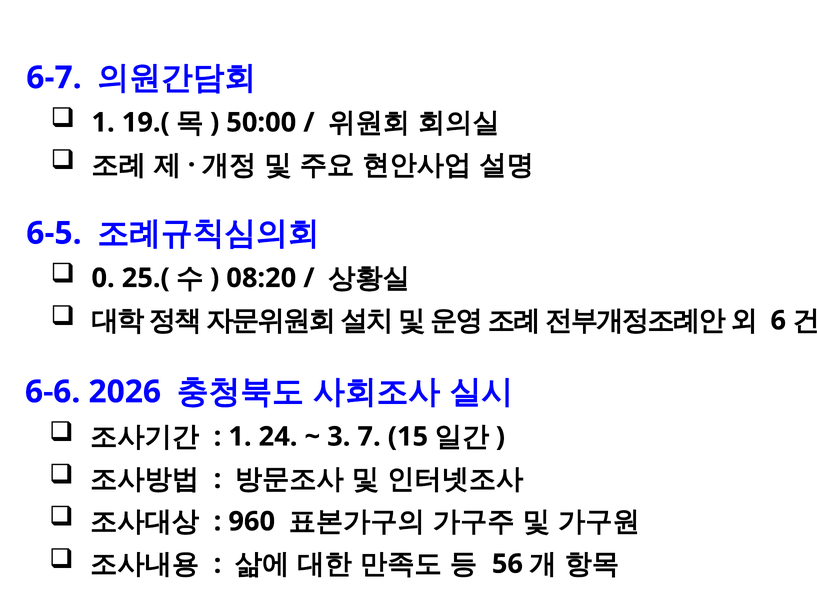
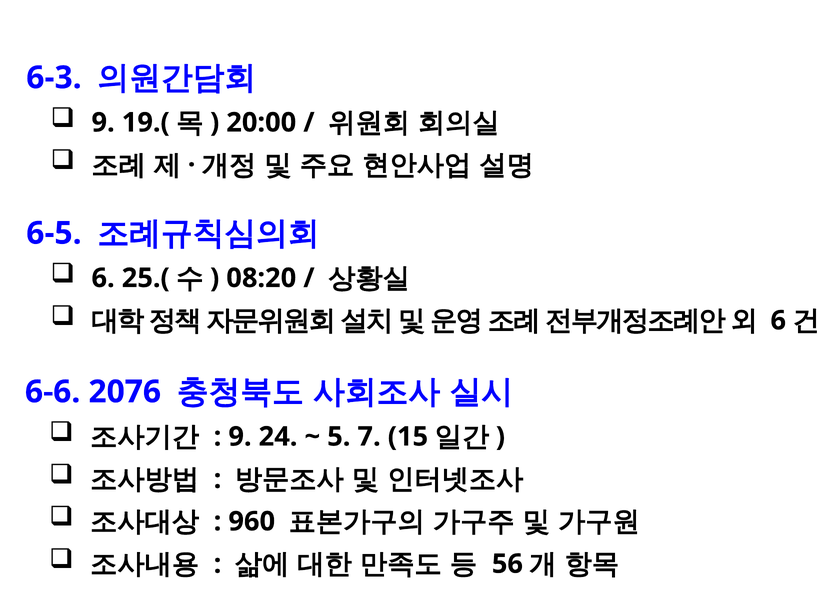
6-7: 6-7 -> 6-3 (54, 78)
1: 1 -> 9 (103, 123)
50:00: 50:00 -> 20:00 (261, 123)
0: 0 -> 6 (103, 278)
2026: 2026 -> 2076 (125, 392)
1: 1 -> 9 (240, 437)
3: 3 -> 5 (339, 437)
